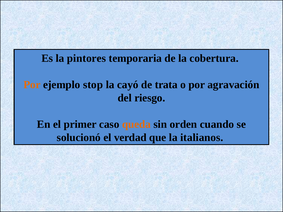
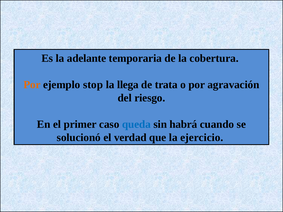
pintores: pintores -> adelante (87, 58)
cayó: cayó -> llega (128, 85)
queda colour: orange -> blue (136, 124)
orden: orden -> habrá (183, 124)
italianos: italianos -> ejercicio (202, 138)
